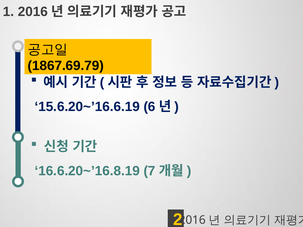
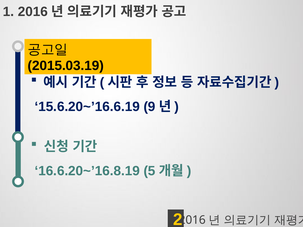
1867.69.79: 1867.69.79 -> 2015.03.19 (66, 66)
6: 6 -> 9 (149, 107)
7: 7 -> 5 (149, 171)
